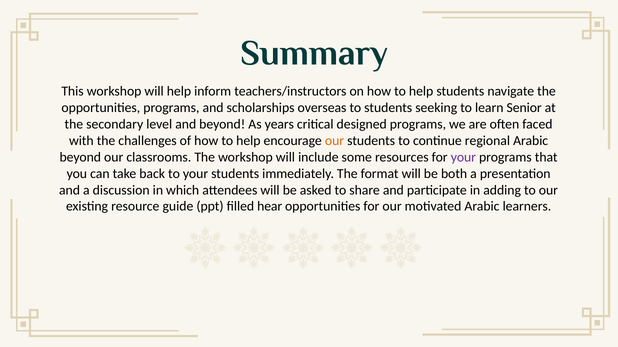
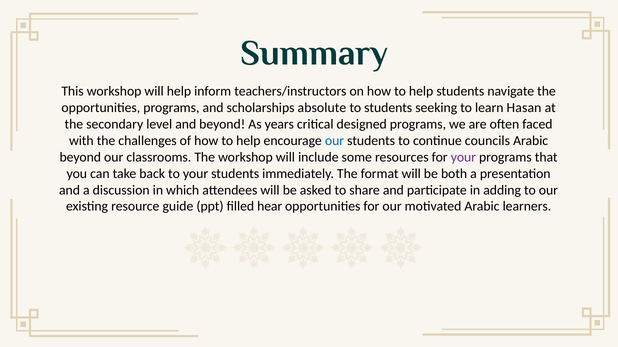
overseas: overseas -> absolute (322, 108)
Senior: Senior -> Hasan (524, 108)
our colour: orange -> blue (335, 141)
regional: regional -> councils (487, 141)
